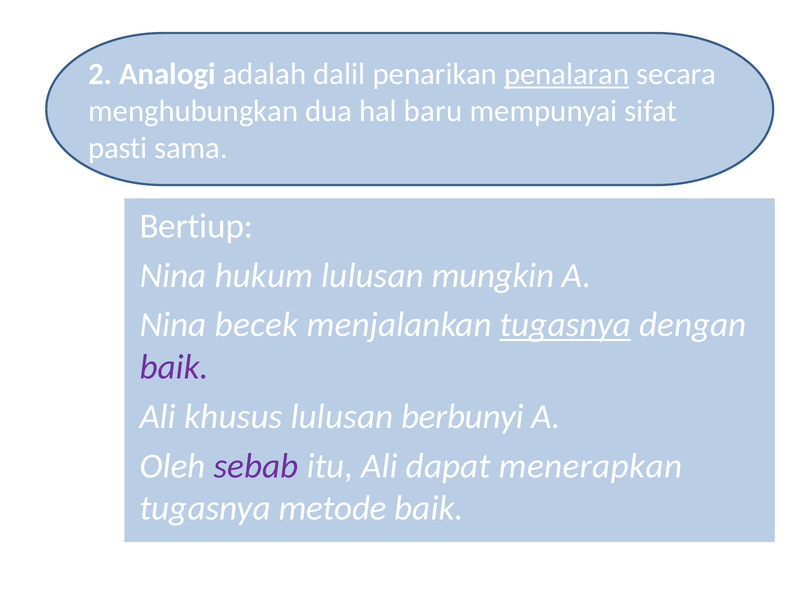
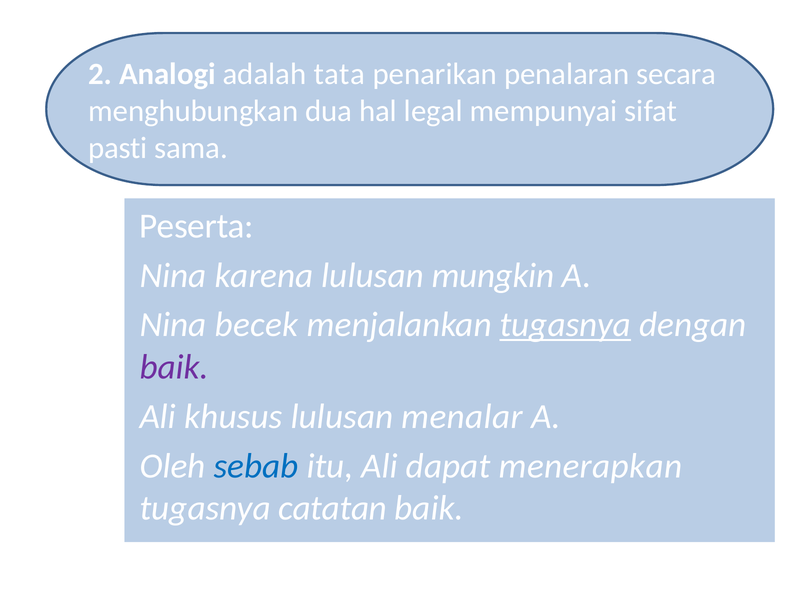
dalil: dalil -> tata (339, 74)
penalaran underline: present -> none (567, 74)
baru: baru -> legal (433, 111)
Bertiup: Bertiup -> Peserta (196, 226)
hukum: hukum -> karena (264, 275)
berbunyi: berbunyi -> menalar (462, 416)
sebab colour: purple -> blue (256, 466)
metode: metode -> catatan (333, 508)
